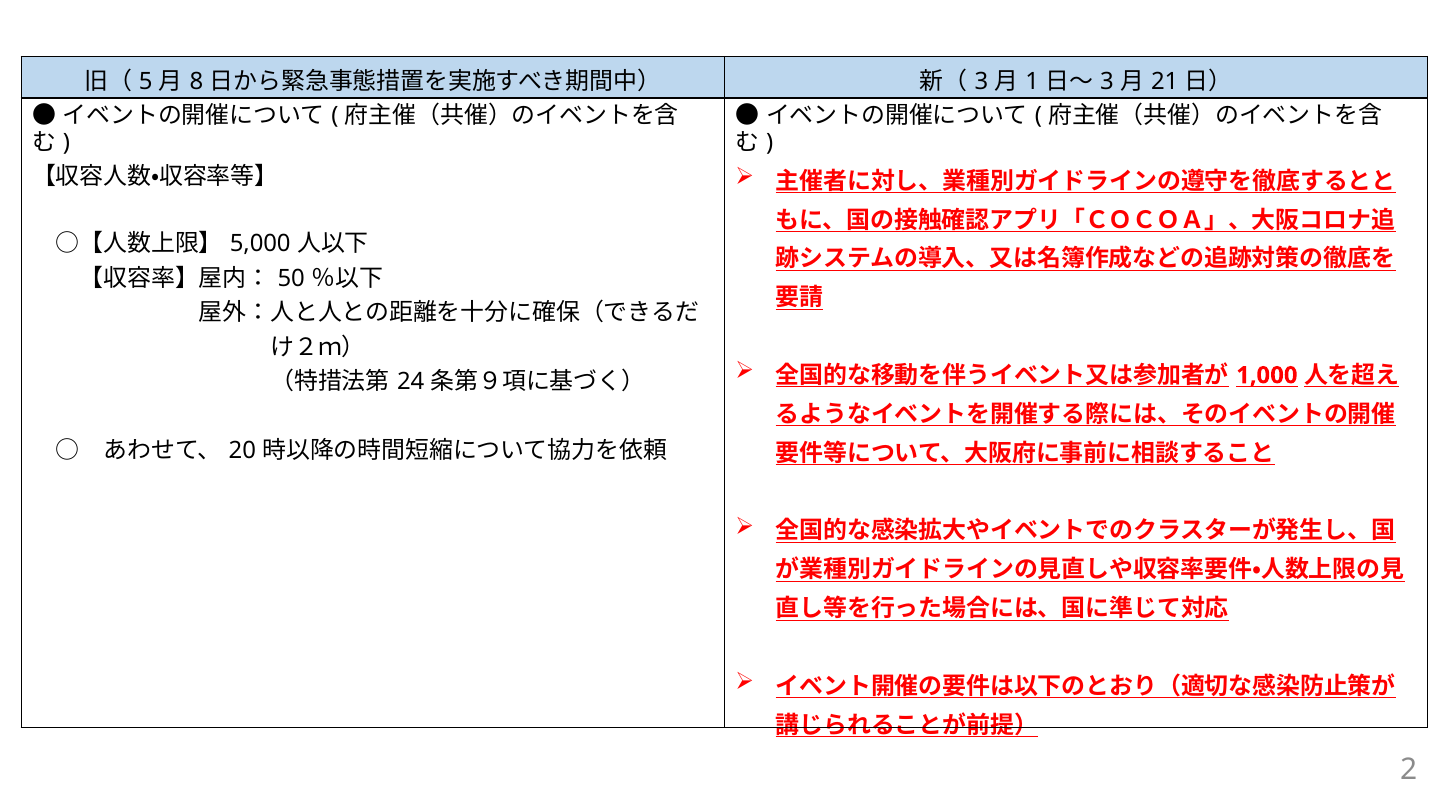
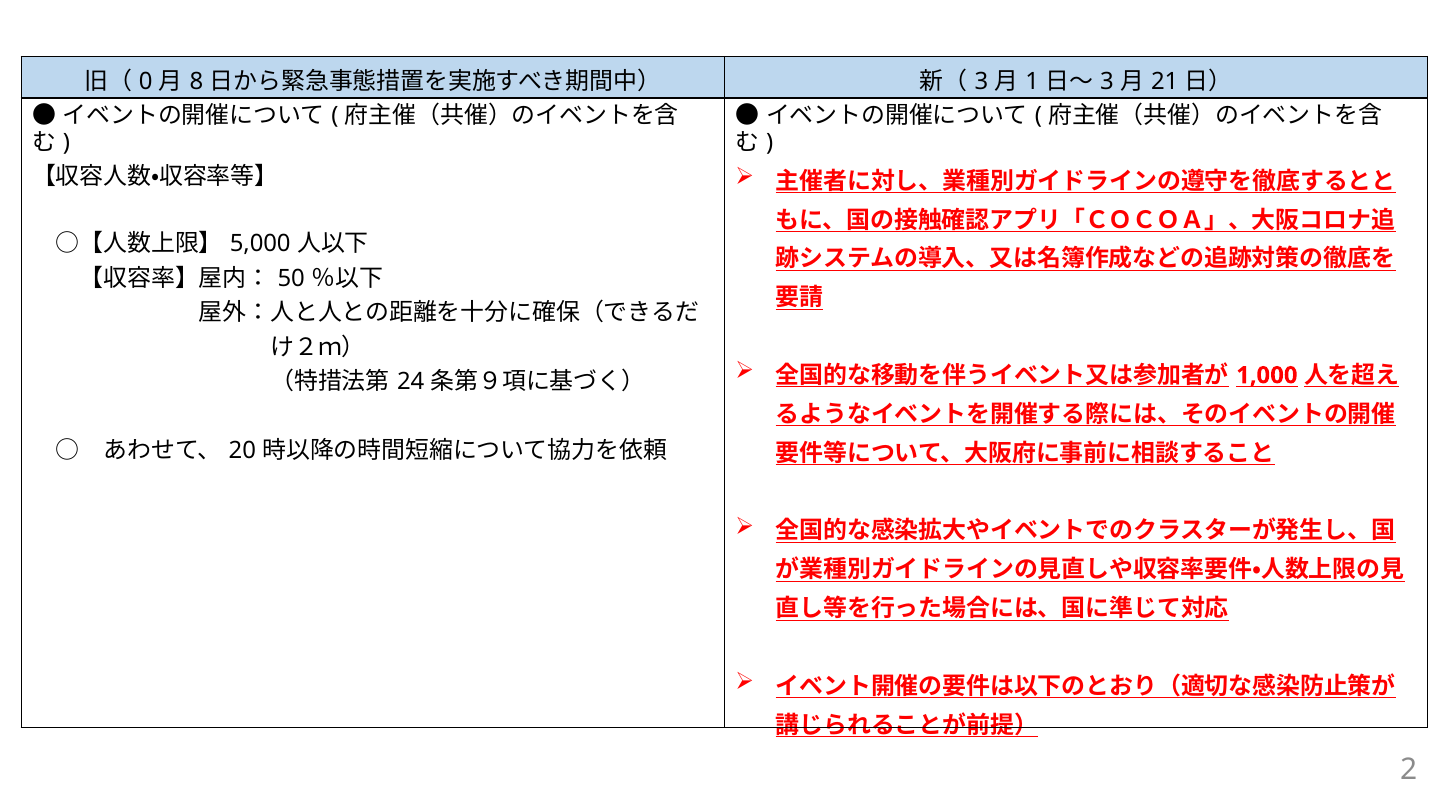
5: 5 -> 0 (146, 82)
